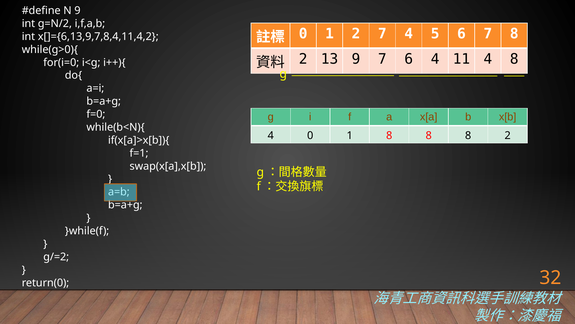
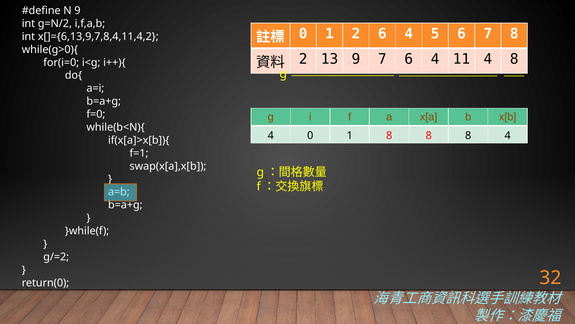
2 7: 7 -> 6 (382, 34)
8 2: 2 -> 4 (508, 136)
